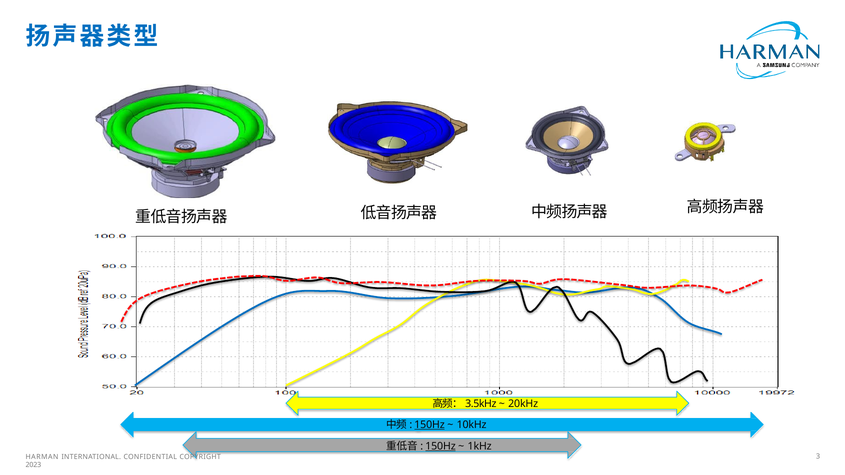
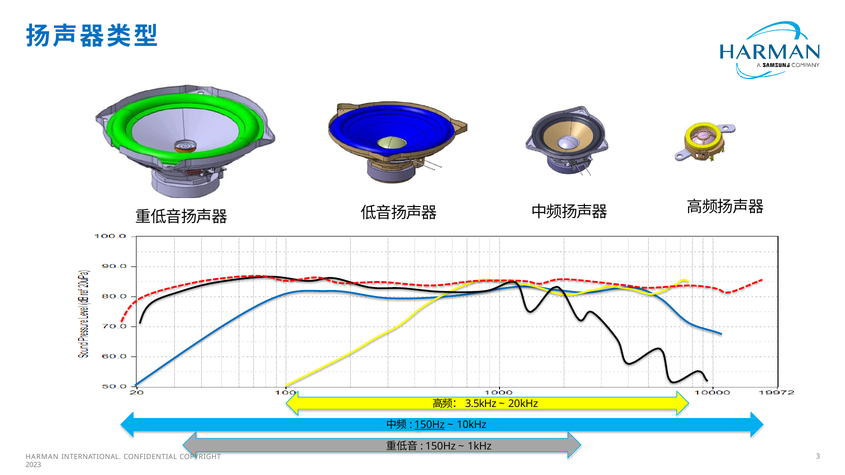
150Hz underline: present -> none (440, 446)
